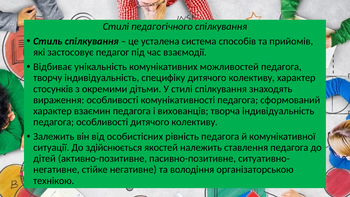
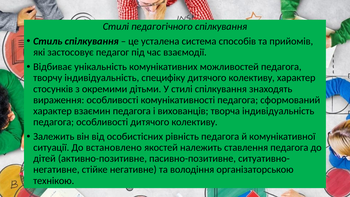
здійснюється: здійснюється -> встановлено (114, 148)
